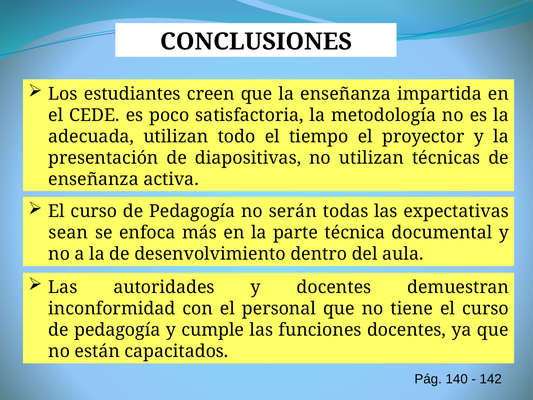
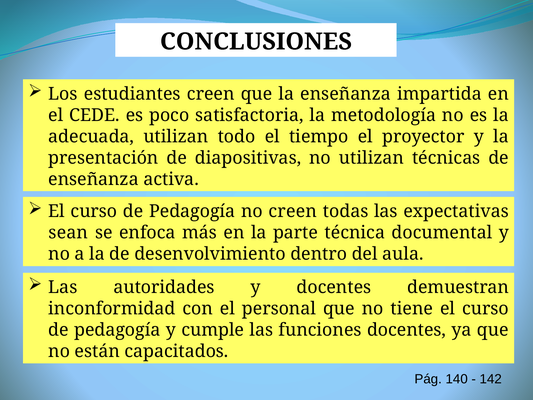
no serán: serán -> creen (293, 211)
